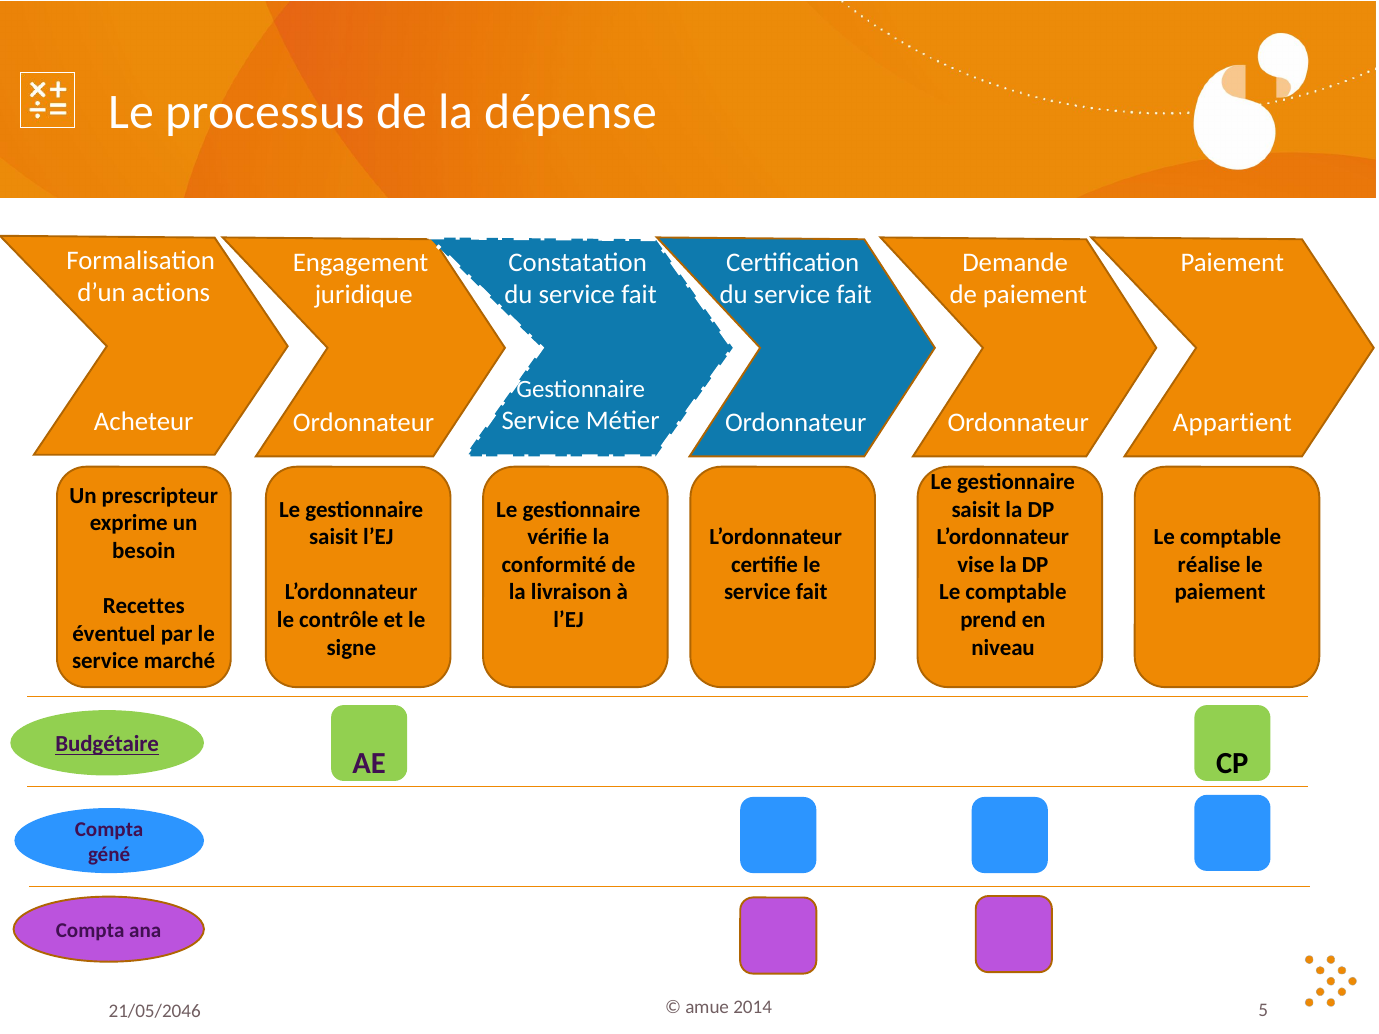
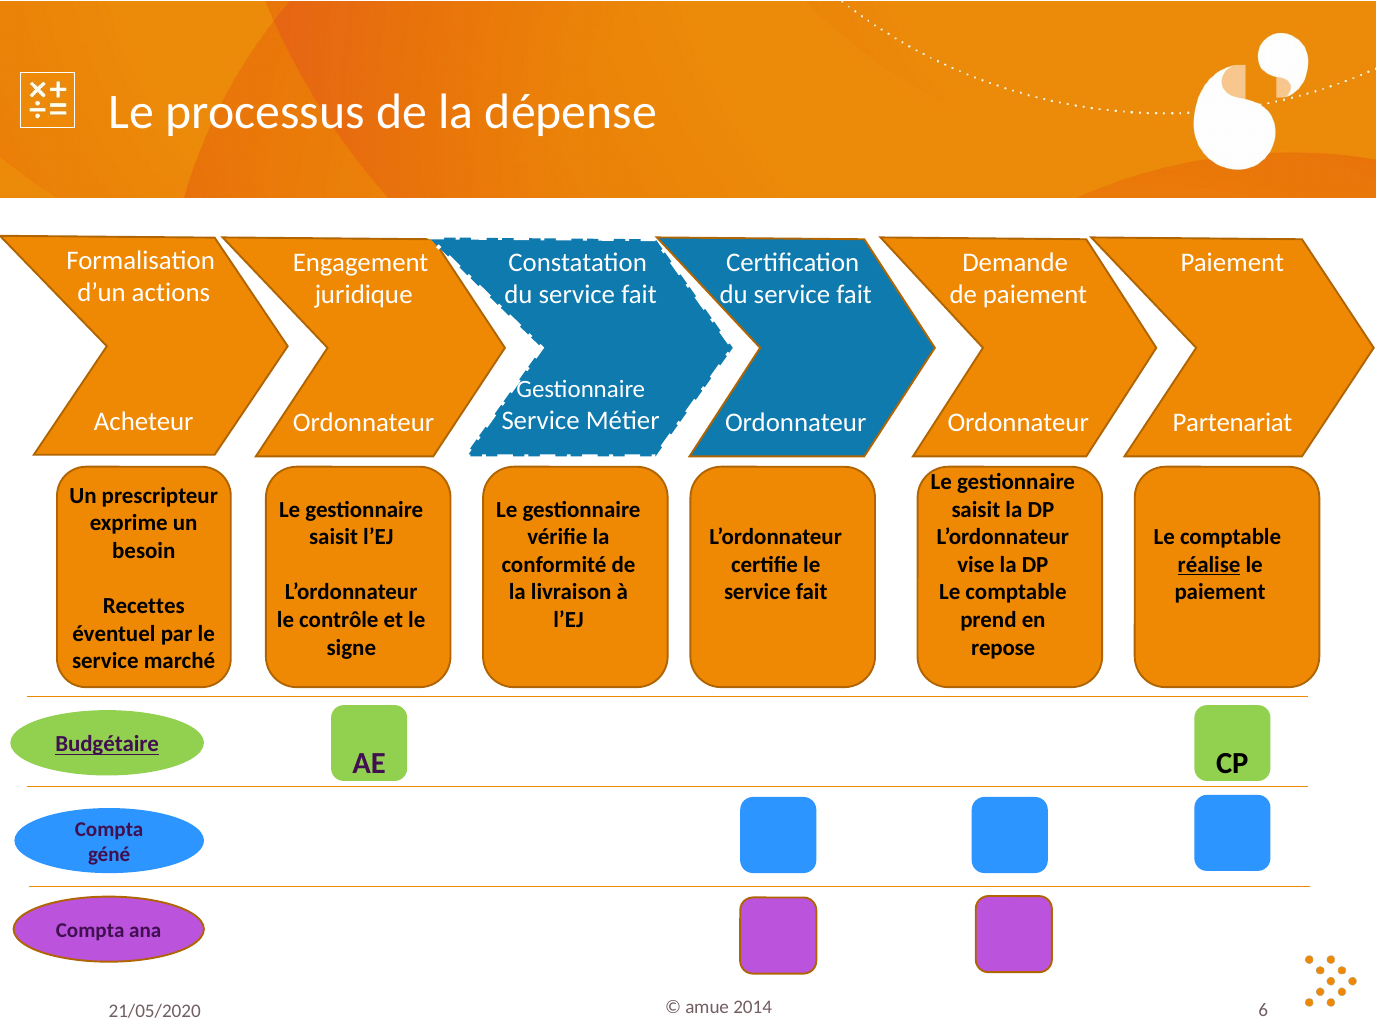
Appartient: Appartient -> Partenariat (1233, 423)
réalise underline: none -> present (1209, 565)
niveau: niveau -> repose (1003, 648)
21/05/2046: 21/05/2046 -> 21/05/2020 (155, 1012)
5: 5 -> 6 (1263, 1010)
